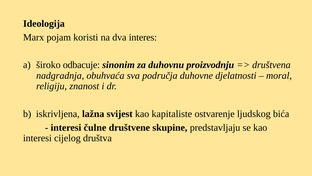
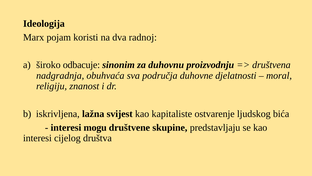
interes: interes -> radnoj (143, 37)
čulne: čulne -> mogu (95, 127)
